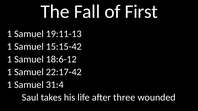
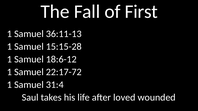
19:11-13: 19:11-13 -> 36:11-13 (64, 34)
15:15-42: 15:15-42 -> 15:15-28 (64, 47)
22:17-42: 22:17-42 -> 22:17-72 (64, 72)
three: three -> loved (124, 98)
